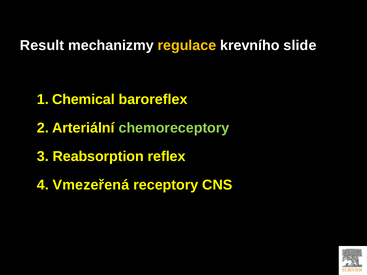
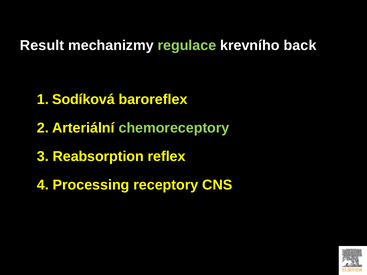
regulace colour: yellow -> light green (187, 45)
slide: slide -> back (300, 45)
Chemical: Chemical -> Sodíková (83, 99)
Vmezeřená: Vmezeřená -> Processing (91, 185)
